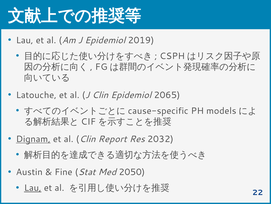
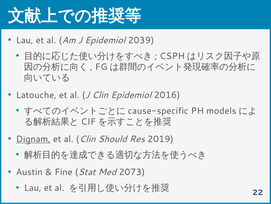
2019: 2019 -> 2039 (141, 40)
2065: 2065 -> 2016 (167, 95)
Report: Report -> Should (112, 139)
2032: 2032 -> 2019 (160, 139)
2050: 2050 -> 2073 (132, 172)
Lau underline: present -> none (33, 187)
